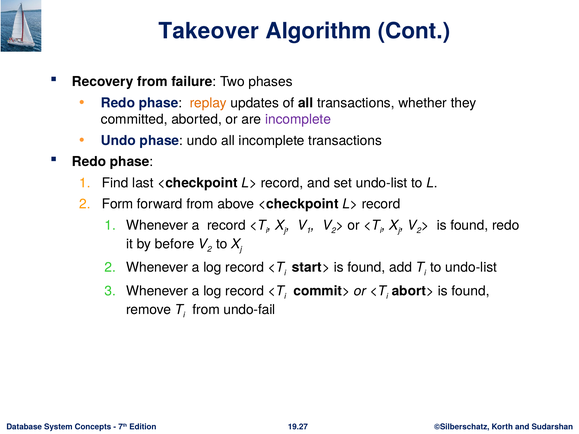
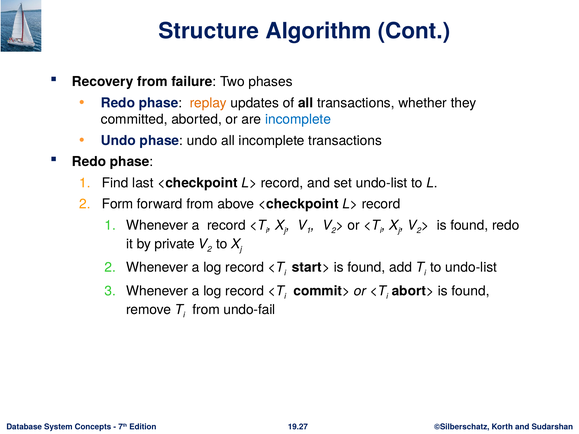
Takeover: Takeover -> Structure (209, 31)
incomplete colour: purple -> blue (298, 119)
before: before -> private (175, 244)
